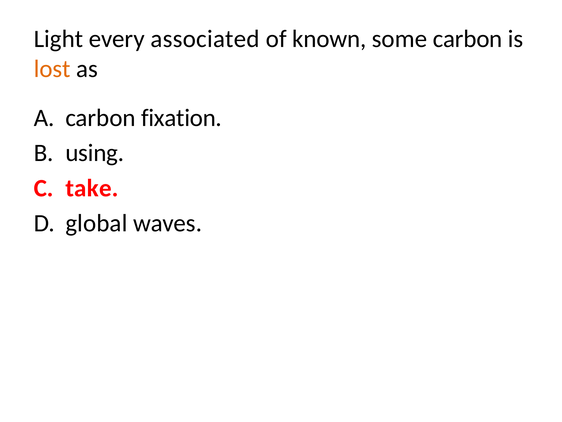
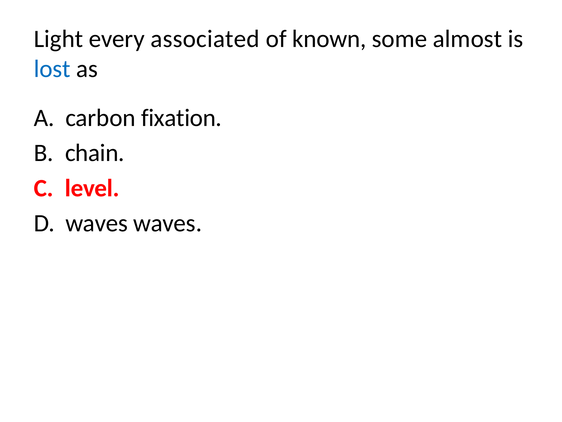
some carbon: carbon -> almost (467, 39)
lost colour: orange -> blue (52, 69)
using: using -> chain (95, 153)
take: take -> level (92, 188)
global: global -> waves (97, 223)
